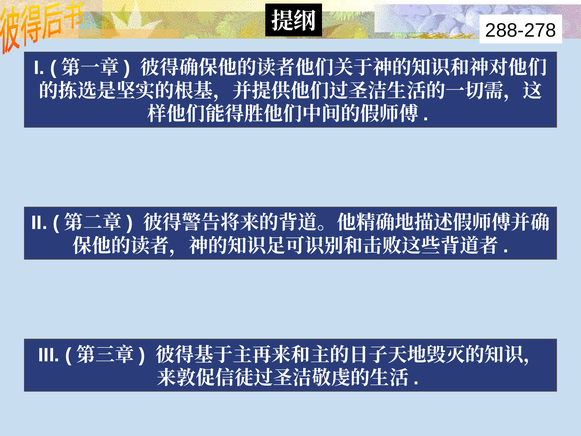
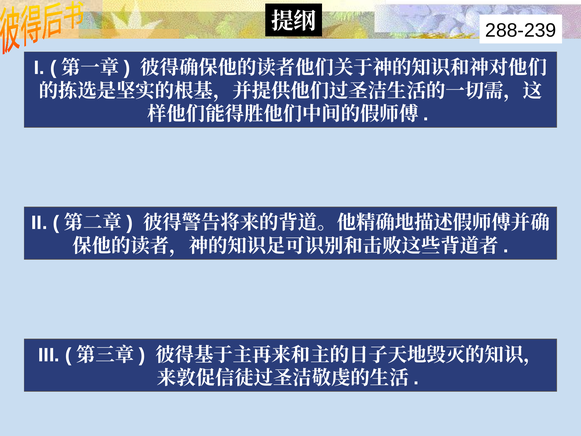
288-278: 288-278 -> 288-239 (521, 30)
